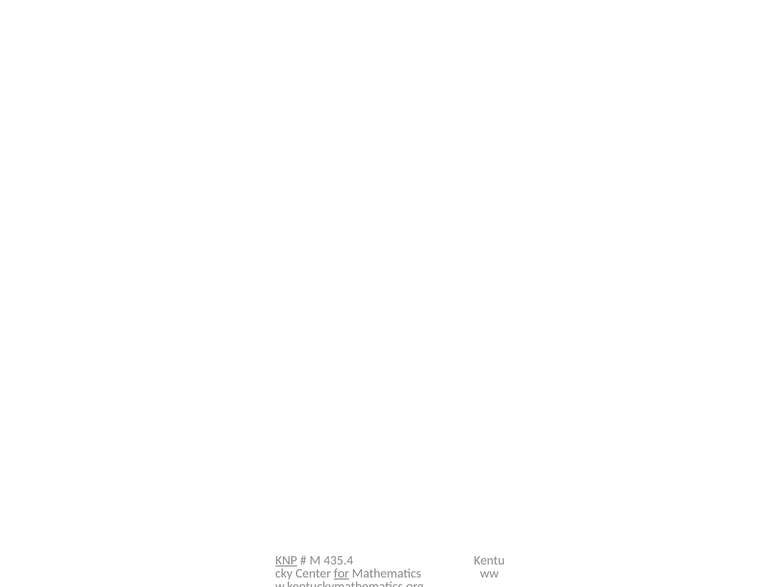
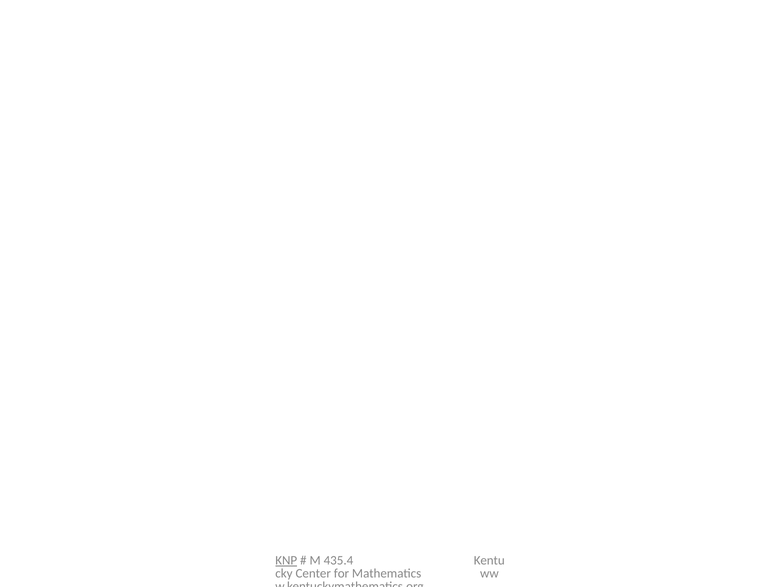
for underline: present -> none (341, 574)
